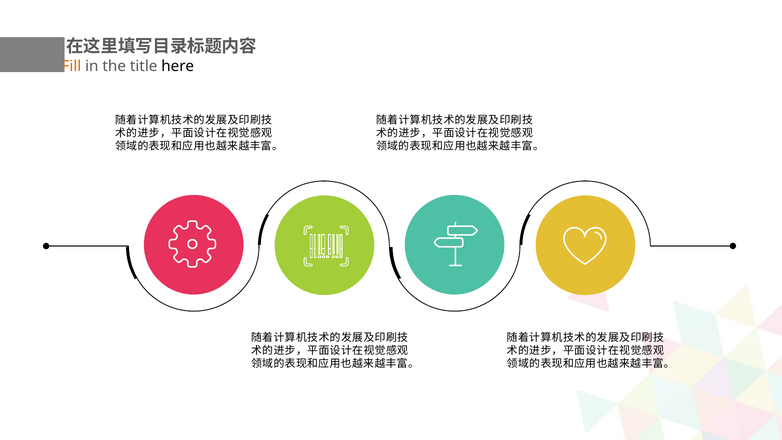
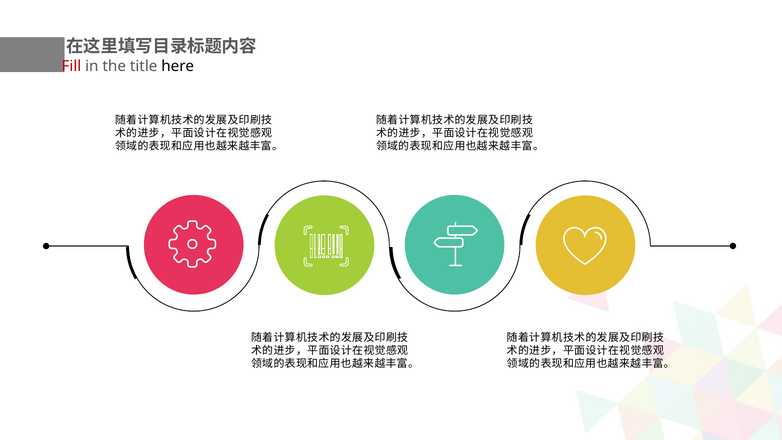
Fill colour: orange -> red (71, 66)
